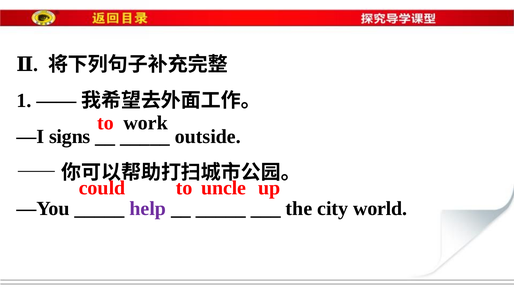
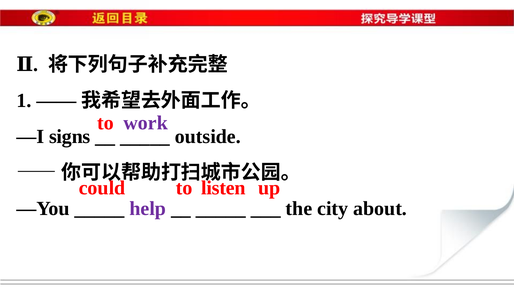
work colour: black -> purple (146, 123)
uncle: uncle -> listen (224, 188)
world: world -> about (380, 209)
